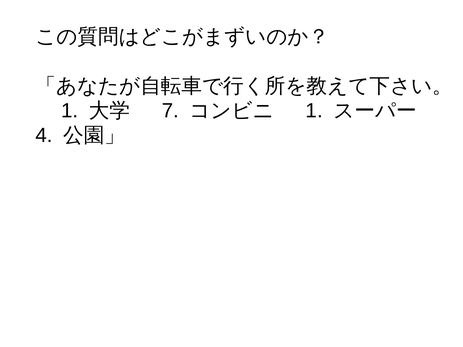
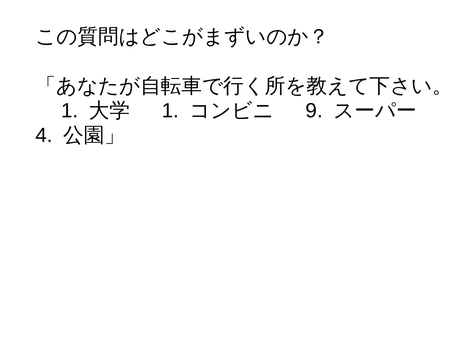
7: 7 -> 1 (170, 111)
1: 1 -> 9 (314, 111)
